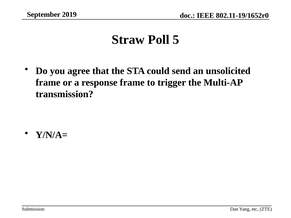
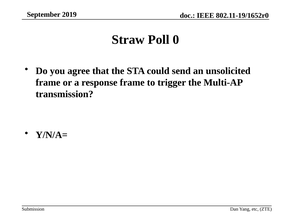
5: 5 -> 0 (176, 40)
